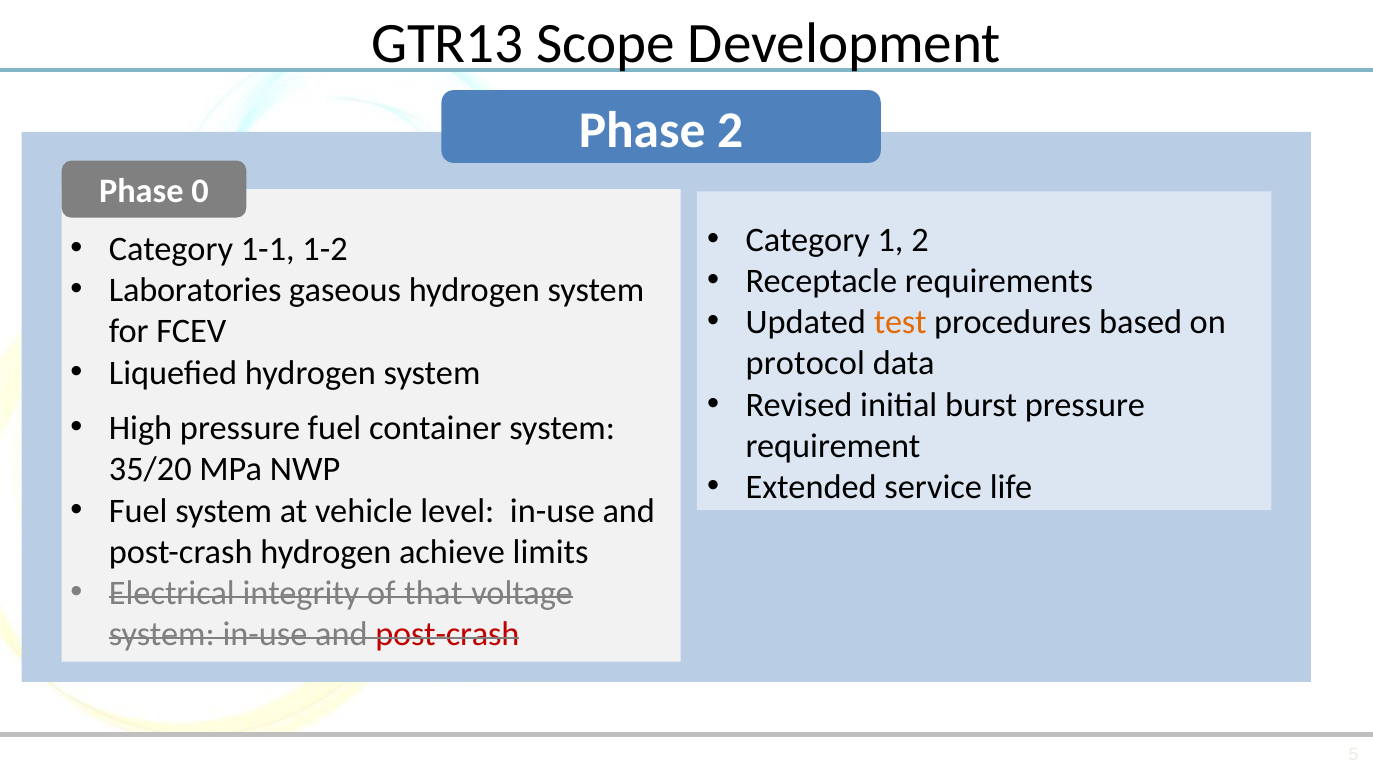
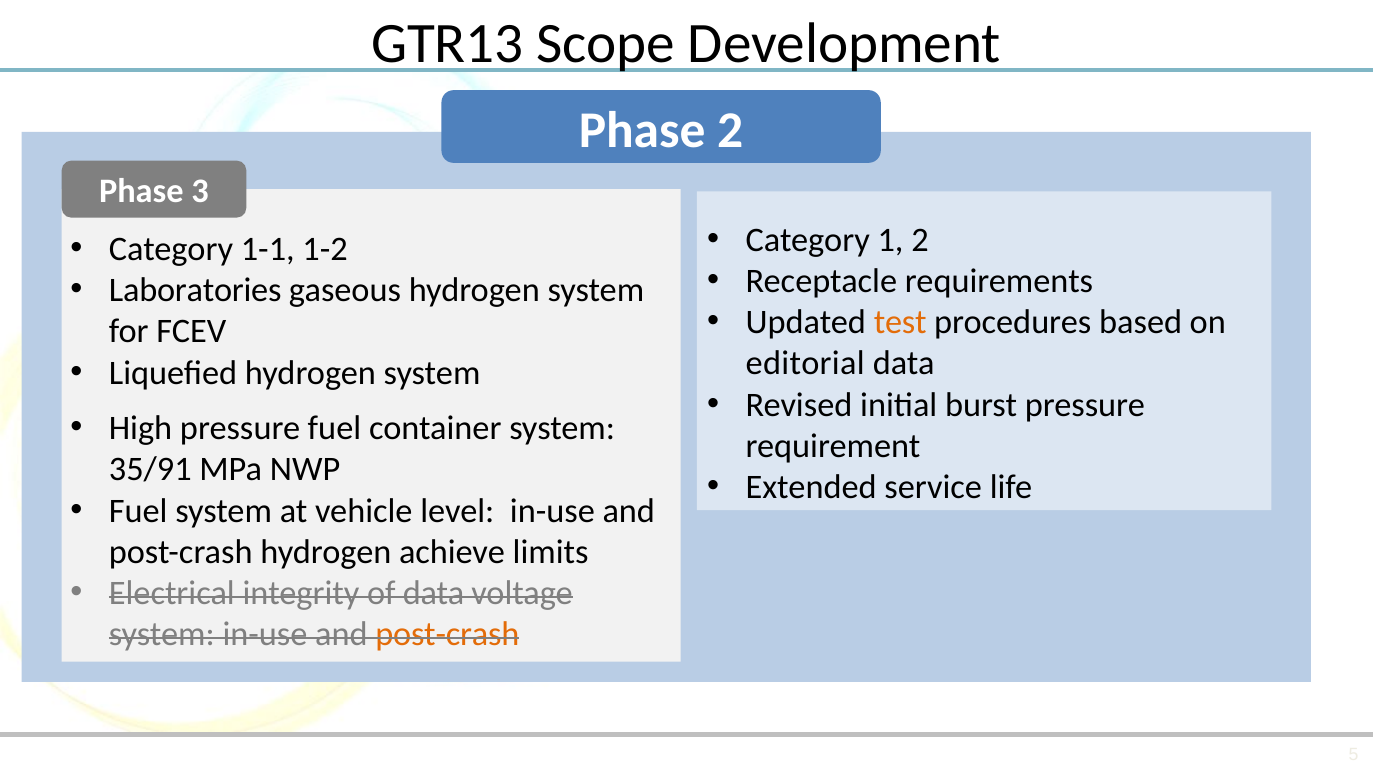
0: 0 -> 3 (200, 192)
protocol: protocol -> editorial (805, 364)
35/20: 35/20 -> 35/91 (150, 470)
of that: that -> data (434, 593)
post-crash colour: red -> orange (447, 635)
